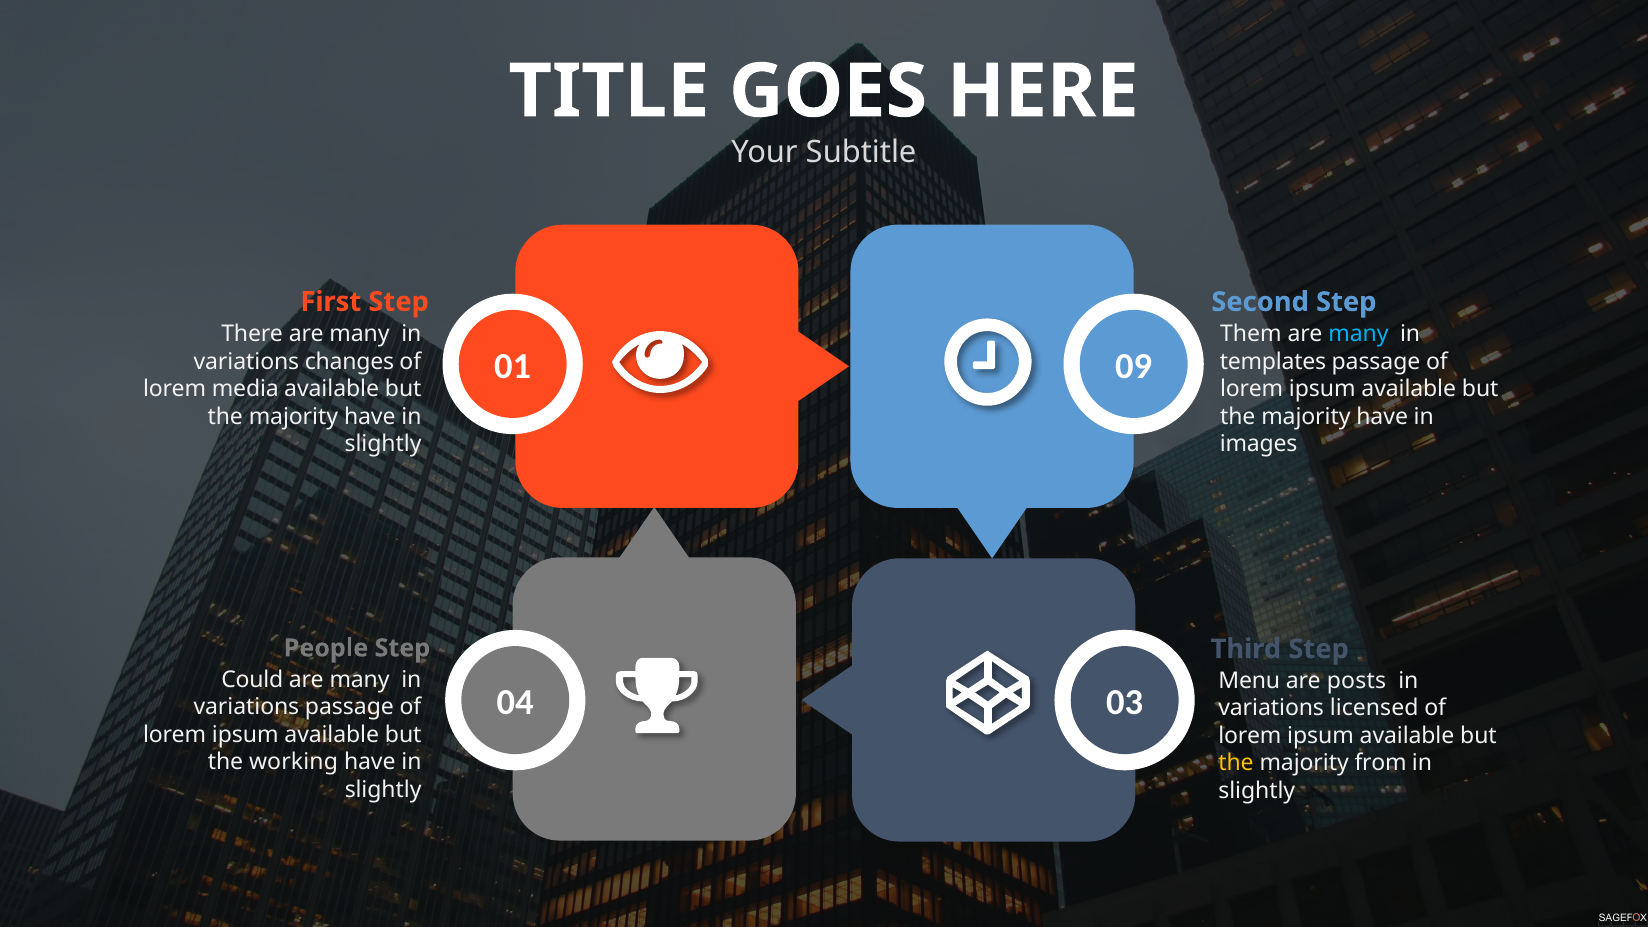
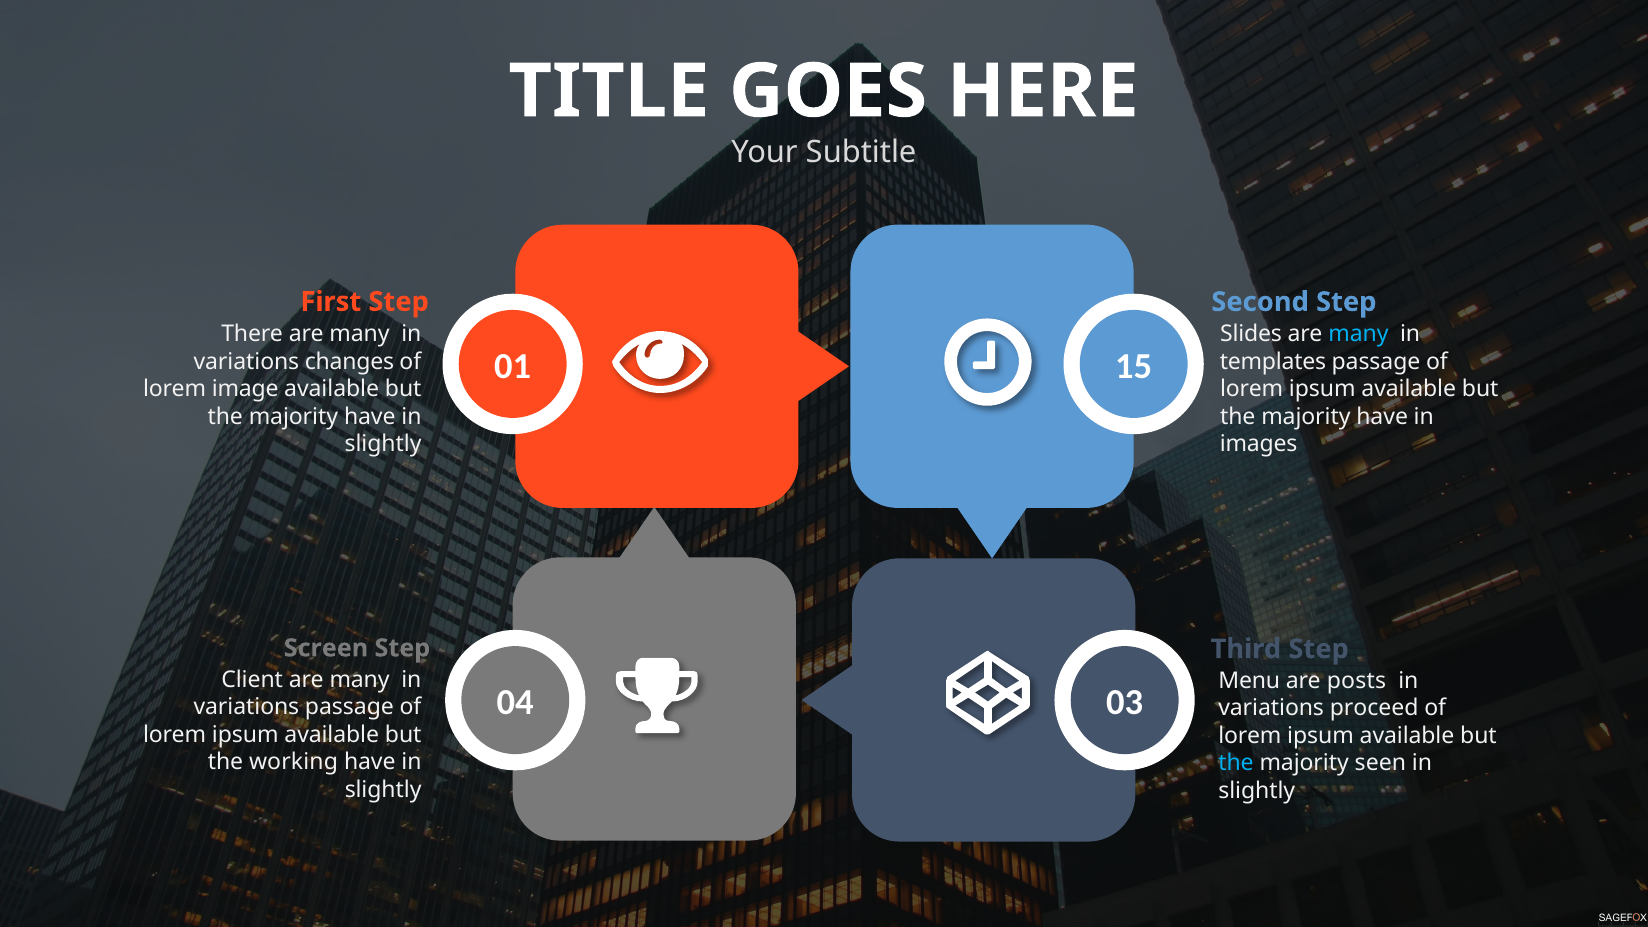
Them: Them -> Slides (1251, 334)
09: 09 -> 15 (1134, 366)
media: media -> image (245, 389)
People: People -> Screen (326, 648)
Could: Could -> Client (252, 680)
licensed: licensed -> proceed (1374, 708)
the colour: yellow -> light blue (1236, 763)
from: from -> seen (1380, 763)
